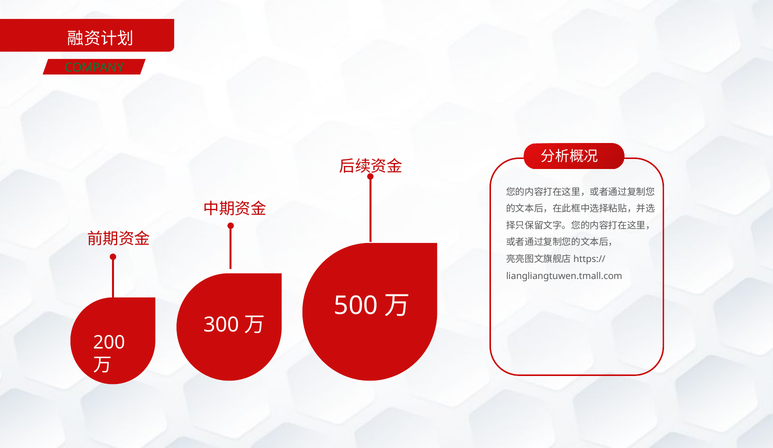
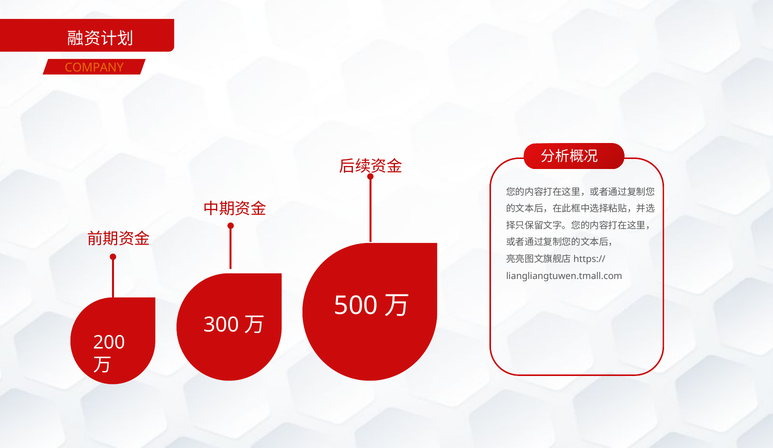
COMPANY colour: green -> orange (94, 67)
